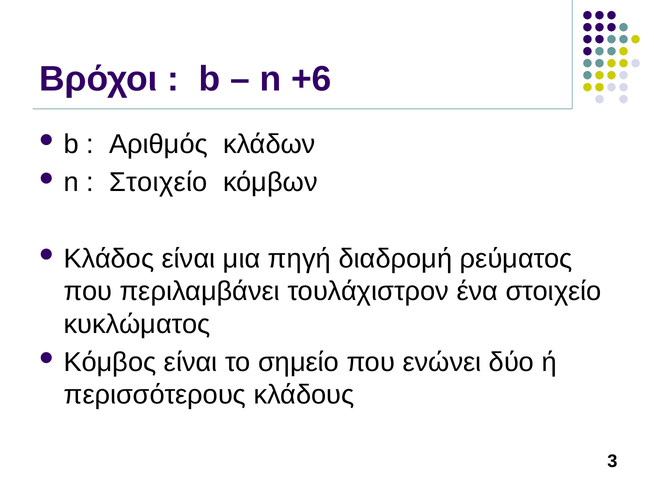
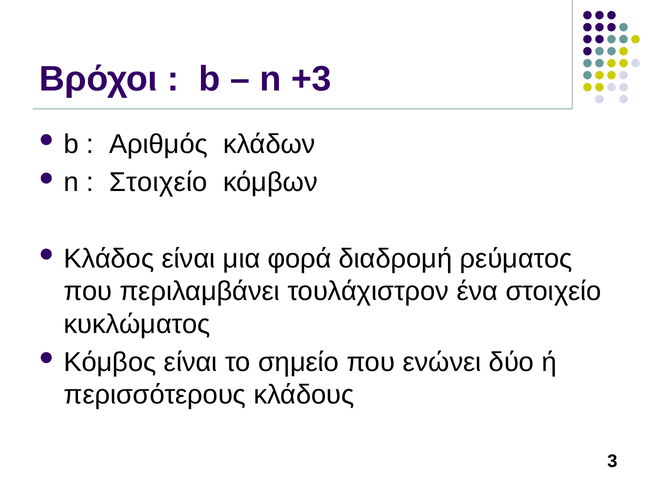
+6: +6 -> +3 (312, 79)
πηγή: πηγή -> φορά (300, 259)
